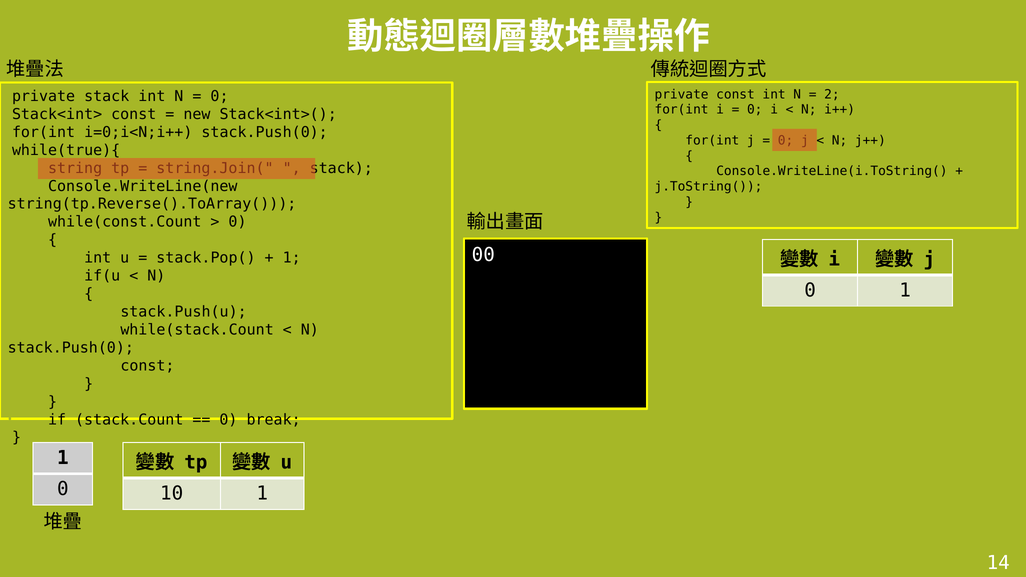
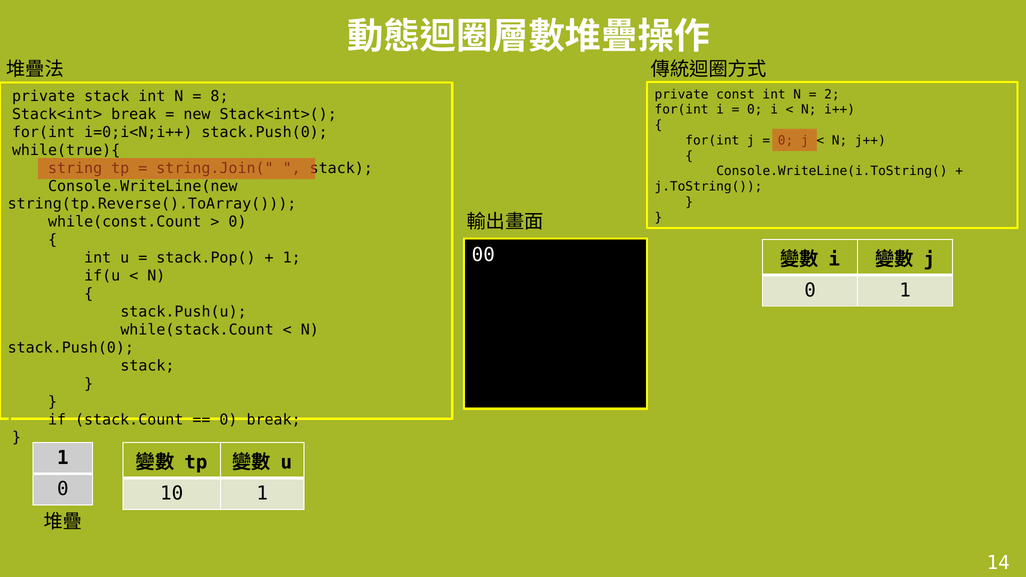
0: 0 -> 8 (219, 96)
Stack<int> const: const -> break (134, 114)
const: const -> stack (147, 366)
